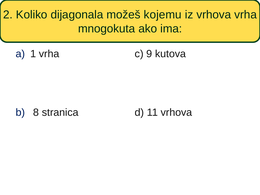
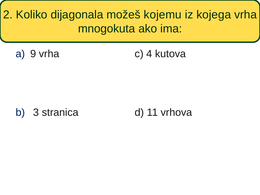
iz vrhova: vrhova -> kojega (214, 15)
1: 1 -> 9 (33, 54)
9: 9 -> 4 (149, 54)
8: 8 -> 3 (36, 112)
